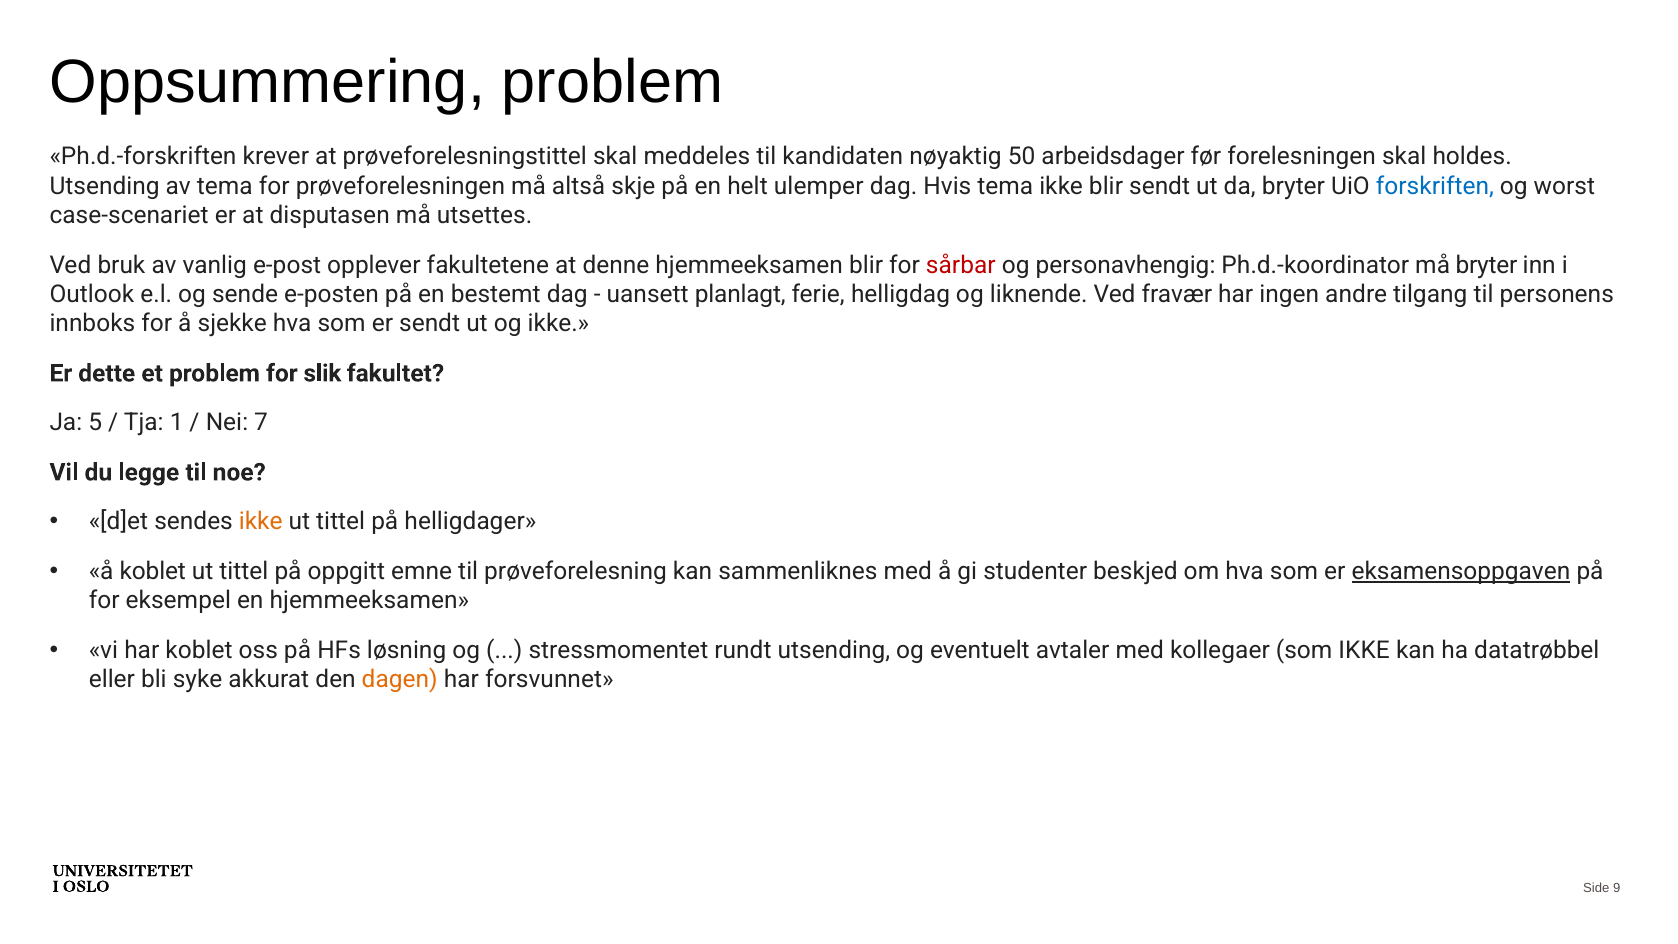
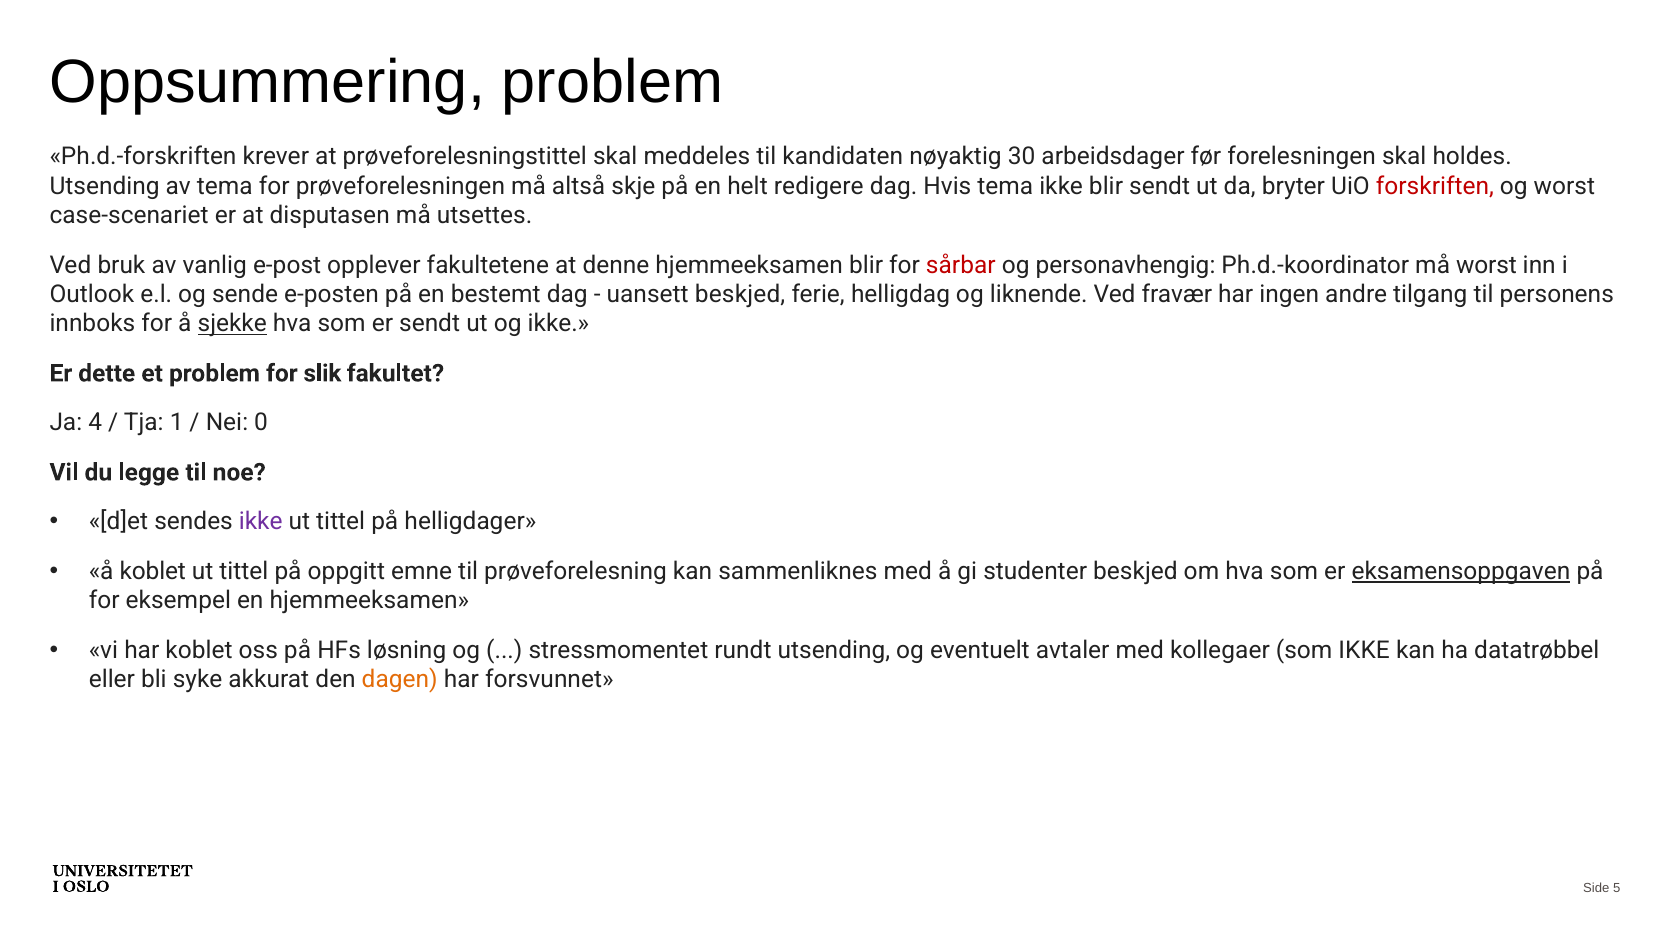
50: 50 -> 30 (1022, 157)
ulemper: ulemper -> redigere (819, 186)
forskriften colour: blue -> red (1435, 186)
må bryter: bryter -> worst (1486, 265)
uansett planlagt: planlagt -> beskjed (740, 294)
sjekke underline: none -> present (232, 324)
5: 5 -> 4 (95, 423)
7: 7 -> 0 (261, 423)
ikke colour: orange -> purple (261, 522)
9: 9 -> 5 (1617, 888)
